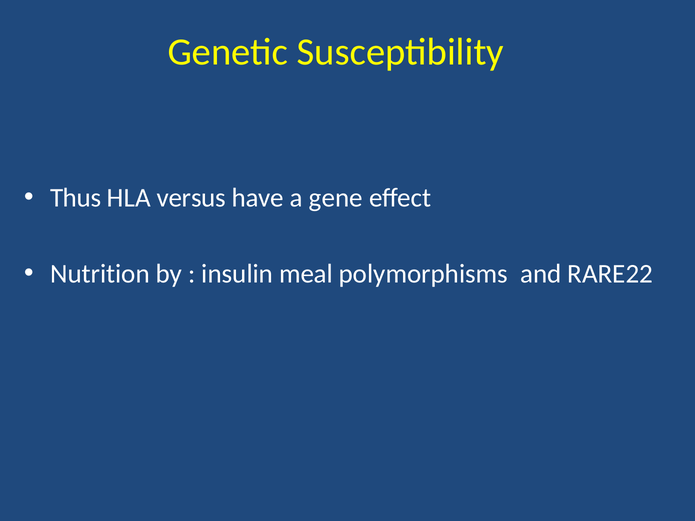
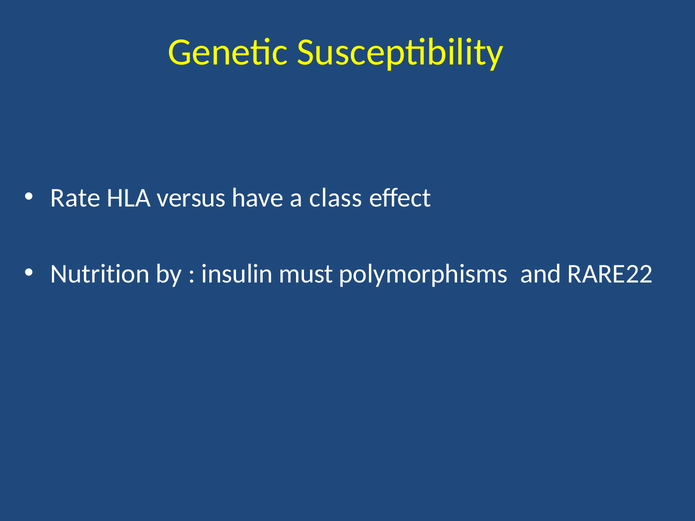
Thus: Thus -> Rate (76, 198)
gene: gene -> class (336, 198)
meal: meal -> must (306, 274)
